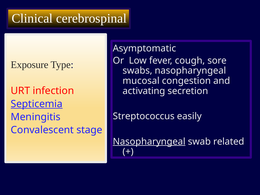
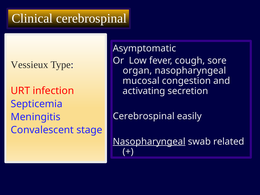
Exposure: Exposure -> Vessieux (29, 65)
swabs: swabs -> organ (137, 71)
Septicemia underline: present -> none (37, 104)
Streptococcus: Streptococcus -> Cerebrospinal (144, 116)
